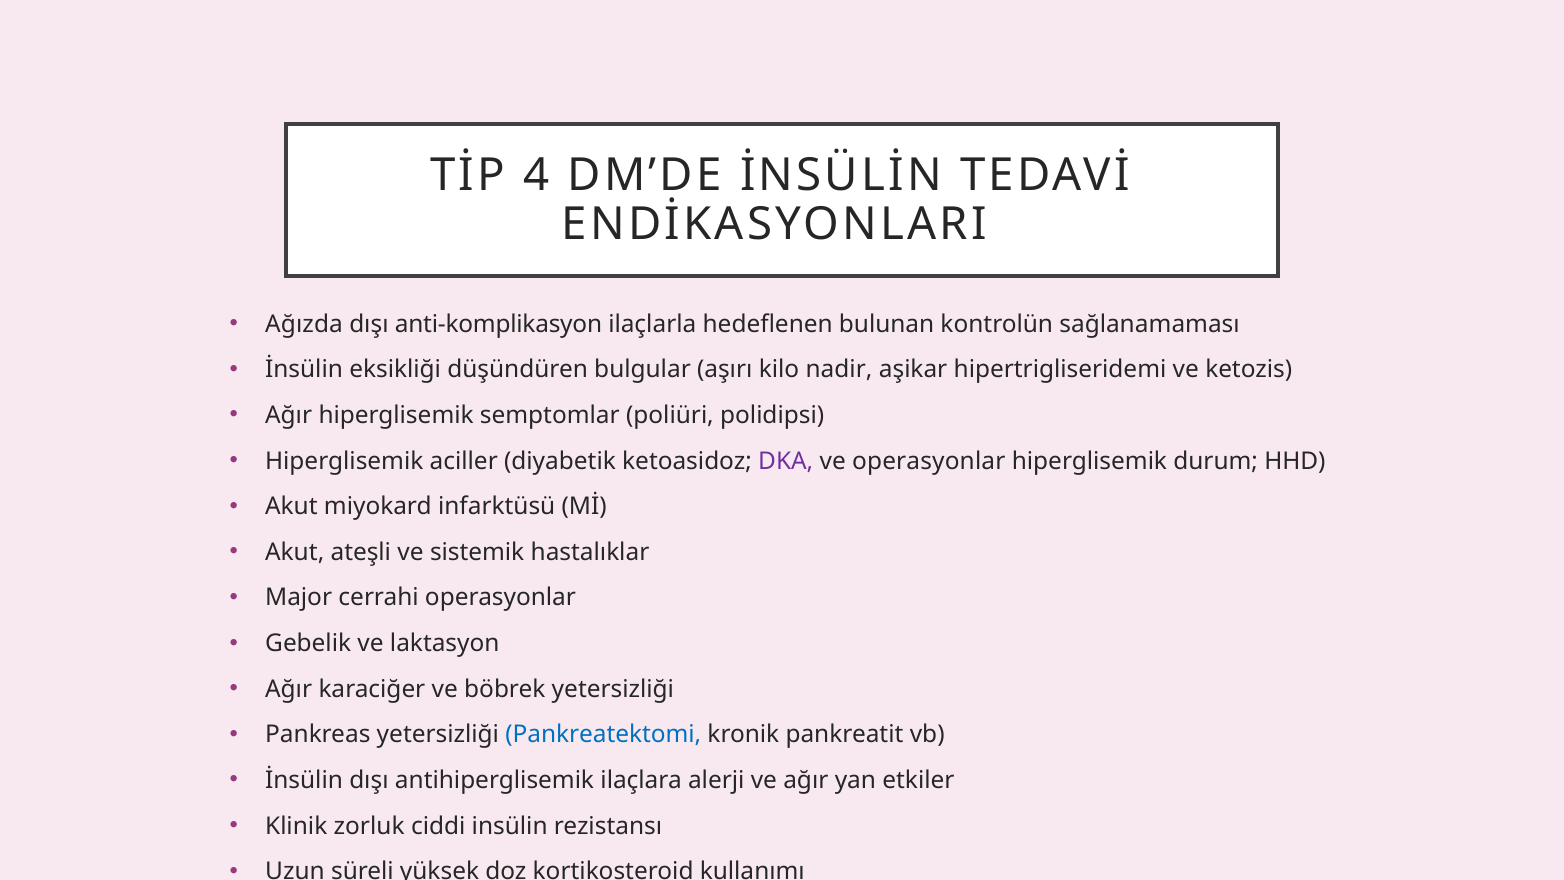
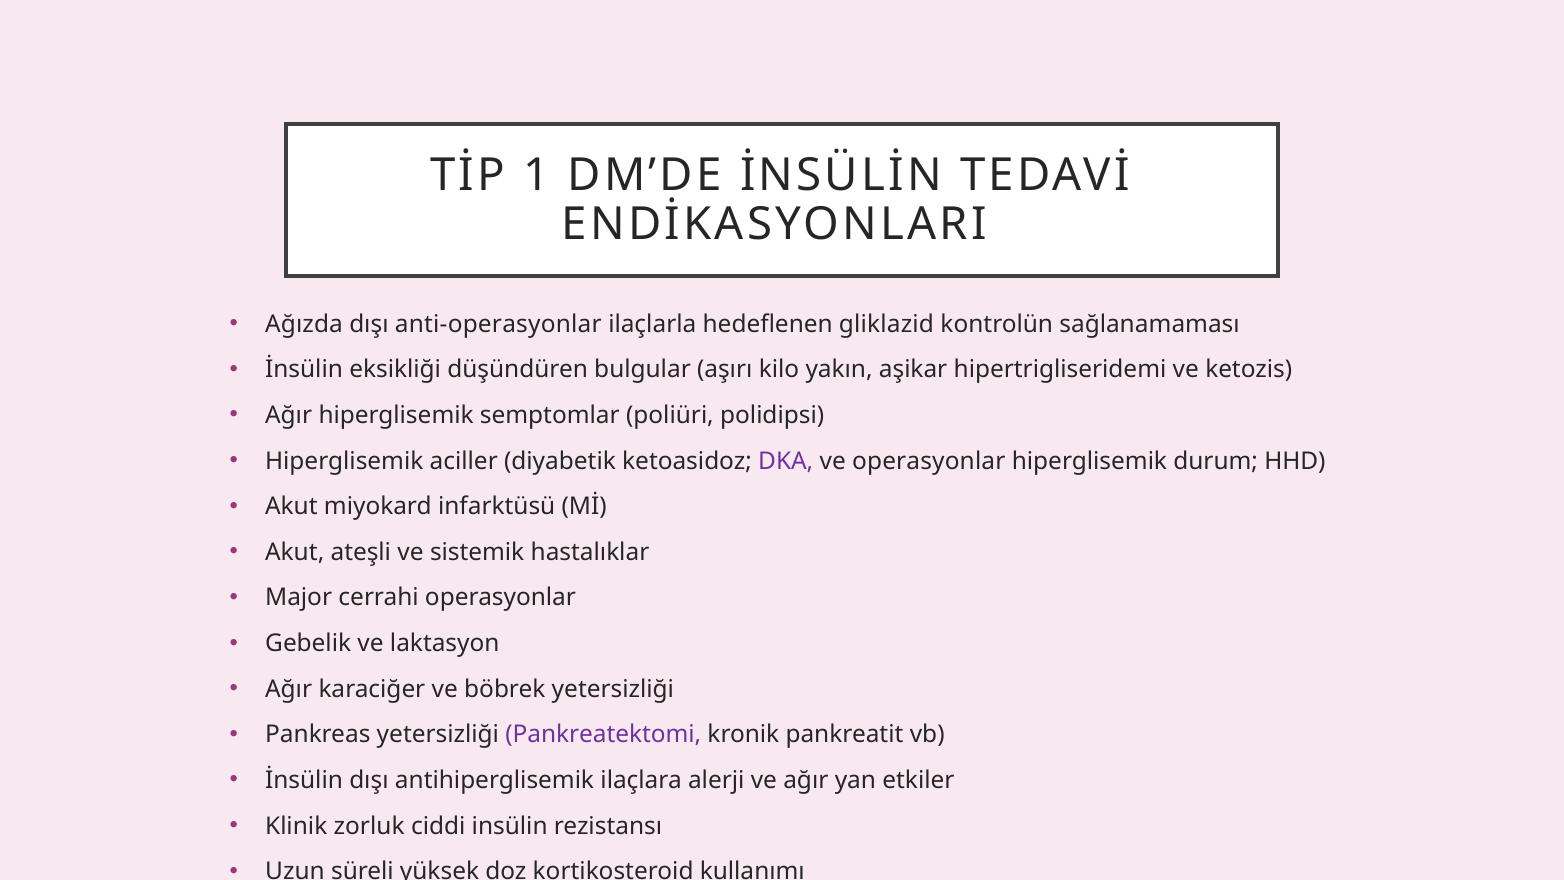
4: 4 -> 1 (536, 175)
anti-komplikasyon: anti-komplikasyon -> anti-operasyonlar (498, 324)
bulunan: bulunan -> gliklazid (886, 324)
nadir: nadir -> yakın (839, 370)
Pankreatektomi colour: blue -> purple (603, 735)
